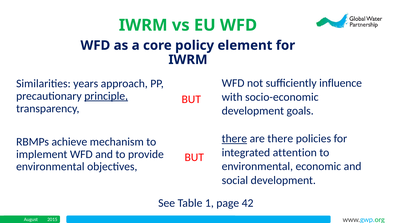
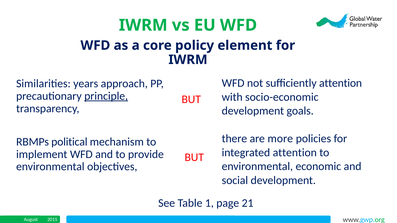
sufficiently influence: influence -> attention (341, 83)
there underline: present -> none (234, 139)
are there: there -> more (280, 139)
achieve: achieve -> political (69, 142)
42: 42 -> 21 (248, 203)
